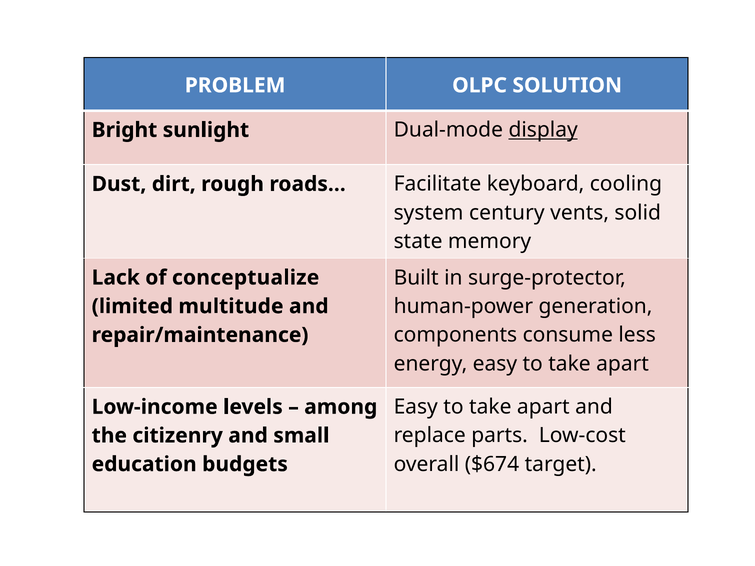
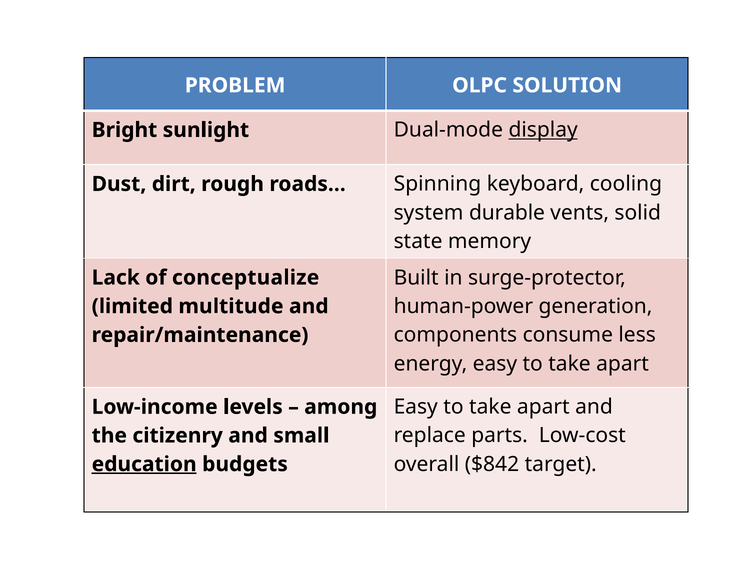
Facilitate: Facilitate -> Spinning (437, 184)
century: century -> durable (507, 213)
$674: $674 -> $842 (492, 464)
education underline: none -> present (144, 464)
